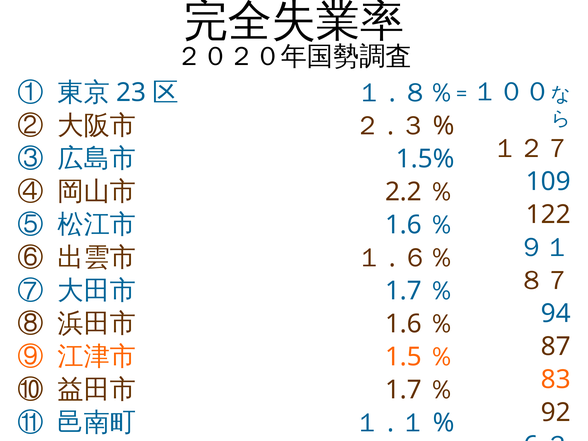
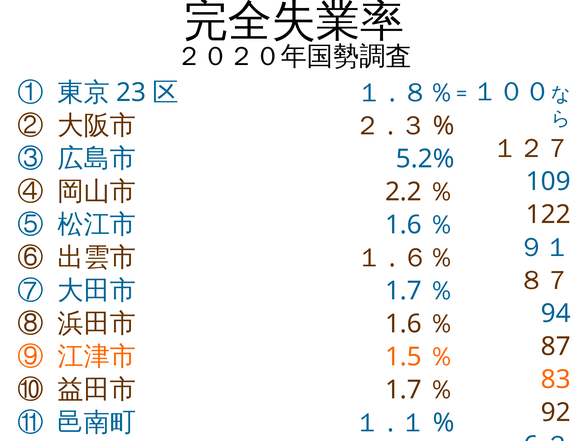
1.5%: 1.5% -> 5.2% (425, 159)
